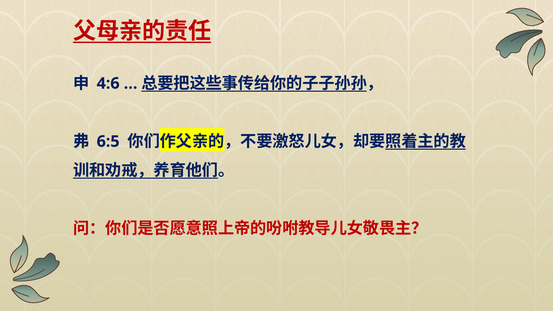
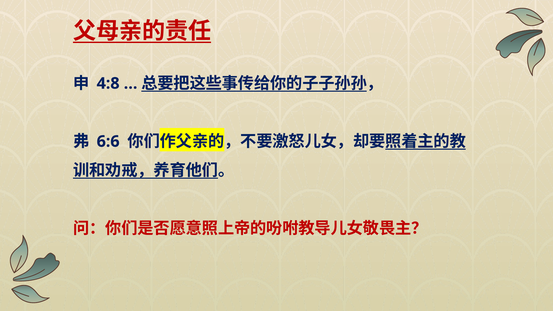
4:6: 4:6 -> 4:8 (108, 83)
6:5: 6:5 -> 6:6 (108, 141)
